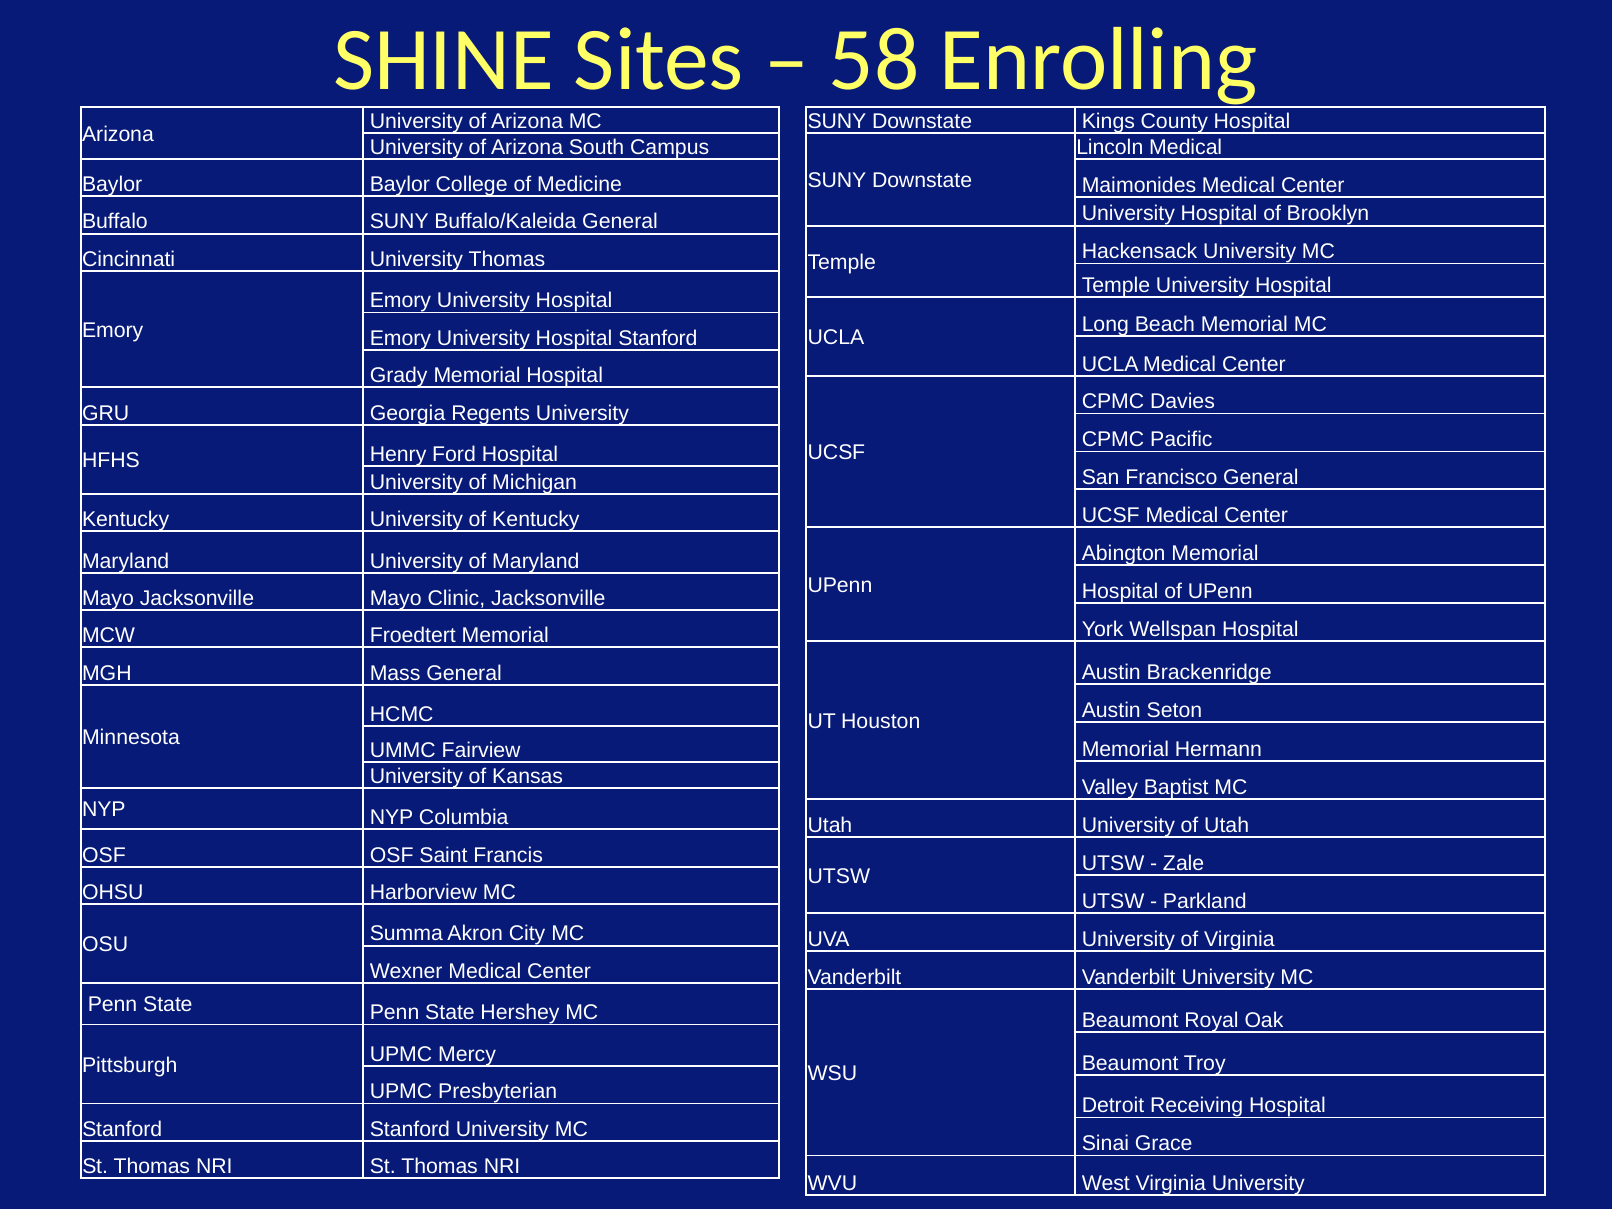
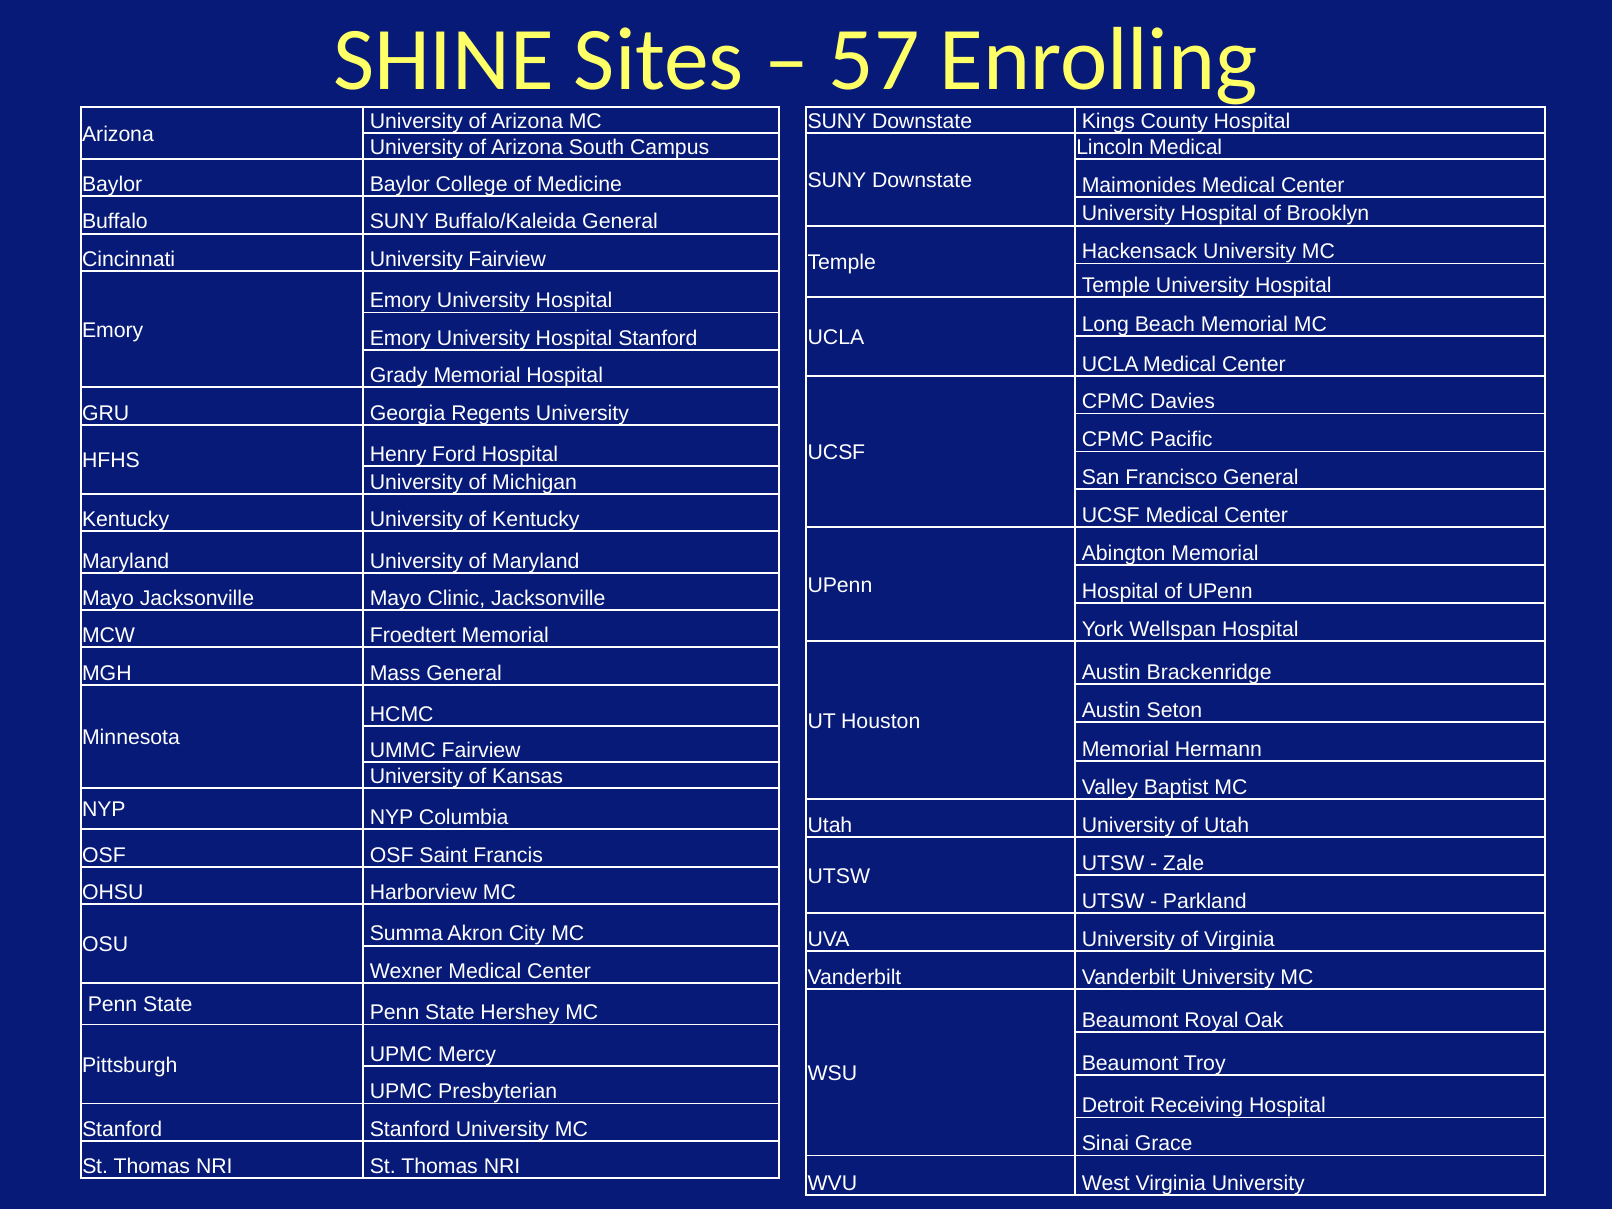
58: 58 -> 57 (874, 60)
University Thomas: Thomas -> Fairview (507, 259)
